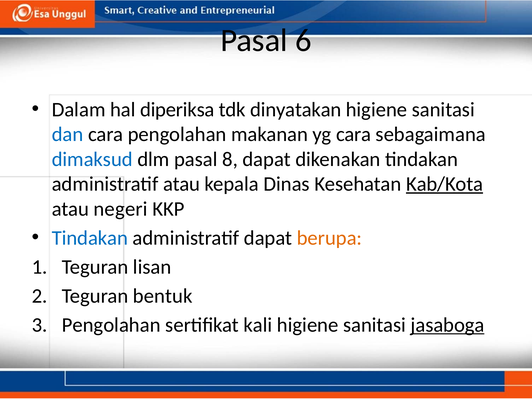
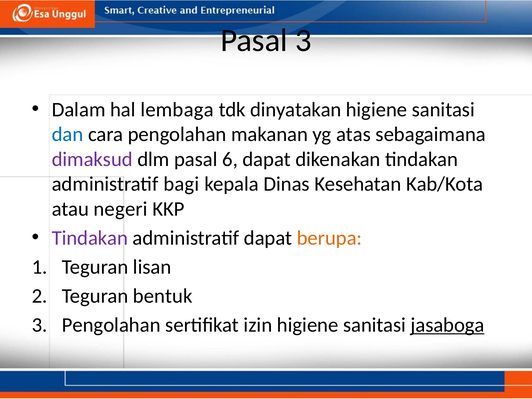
Pasal 6: 6 -> 3 (303, 40)
diperiksa: diperiksa -> lembaga (177, 110)
yg cara: cara -> atas (353, 134)
dimaksud colour: blue -> purple (92, 159)
8: 8 -> 6 (230, 159)
administratif atau: atau -> bagi (181, 184)
Kab/Kota underline: present -> none (445, 184)
Tindakan colour: blue -> purple (90, 238)
kali: kali -> izin (258, 325)
